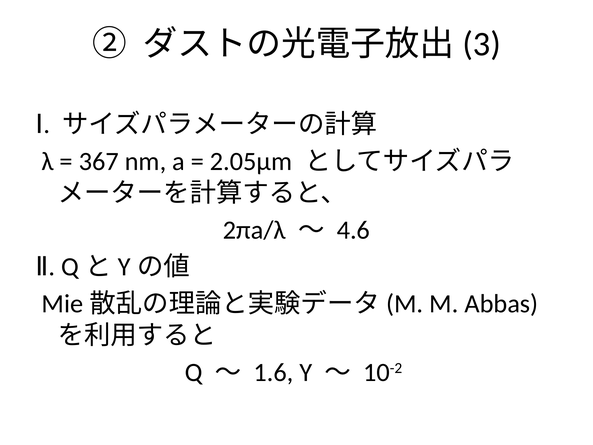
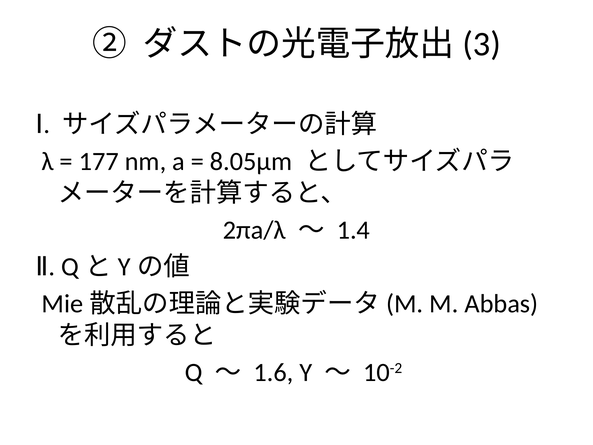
367: 367 -> 177 (99, 161)
2.05μm: 2.05μm -> 8.05μm (251, 161)
4.6: 4.6 -> 1.4 (353, 230)
